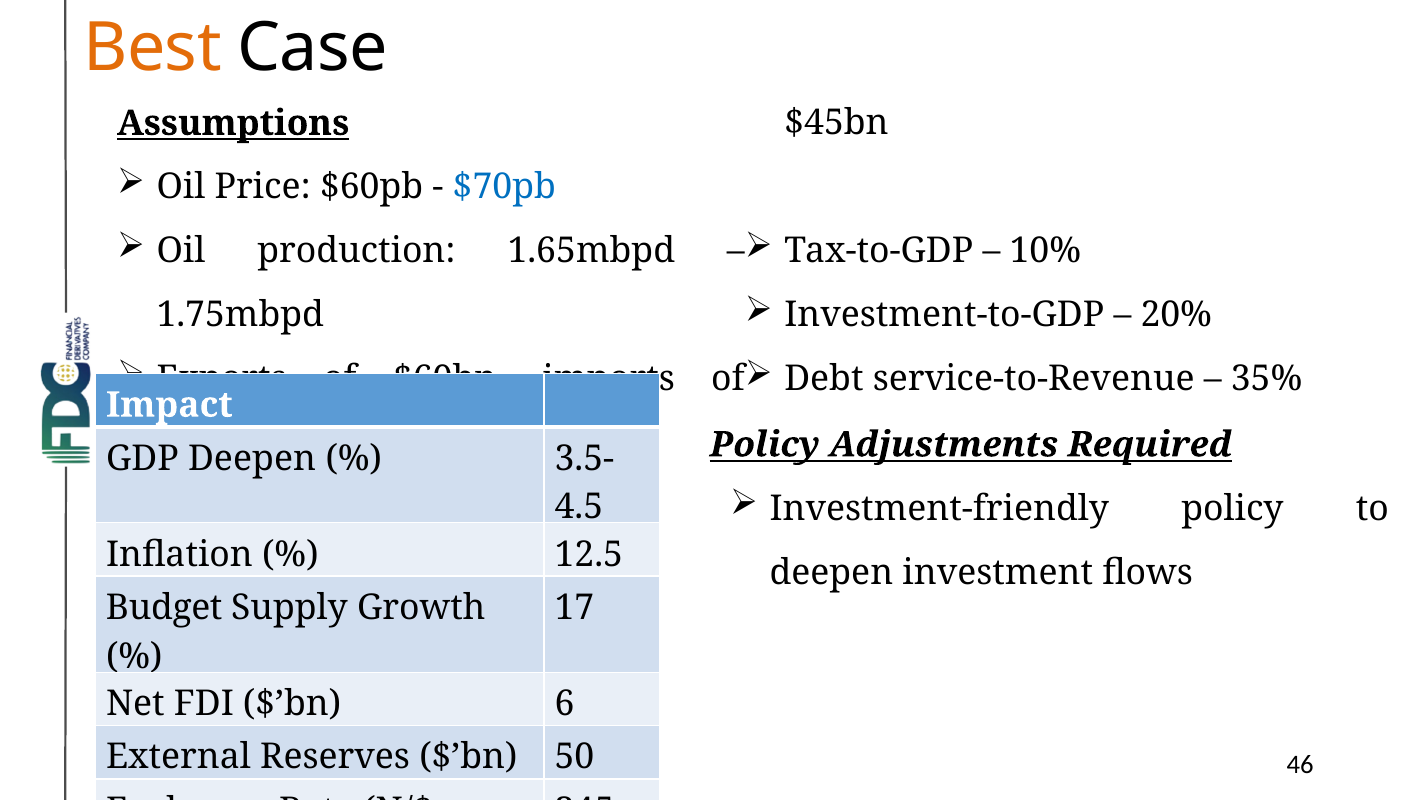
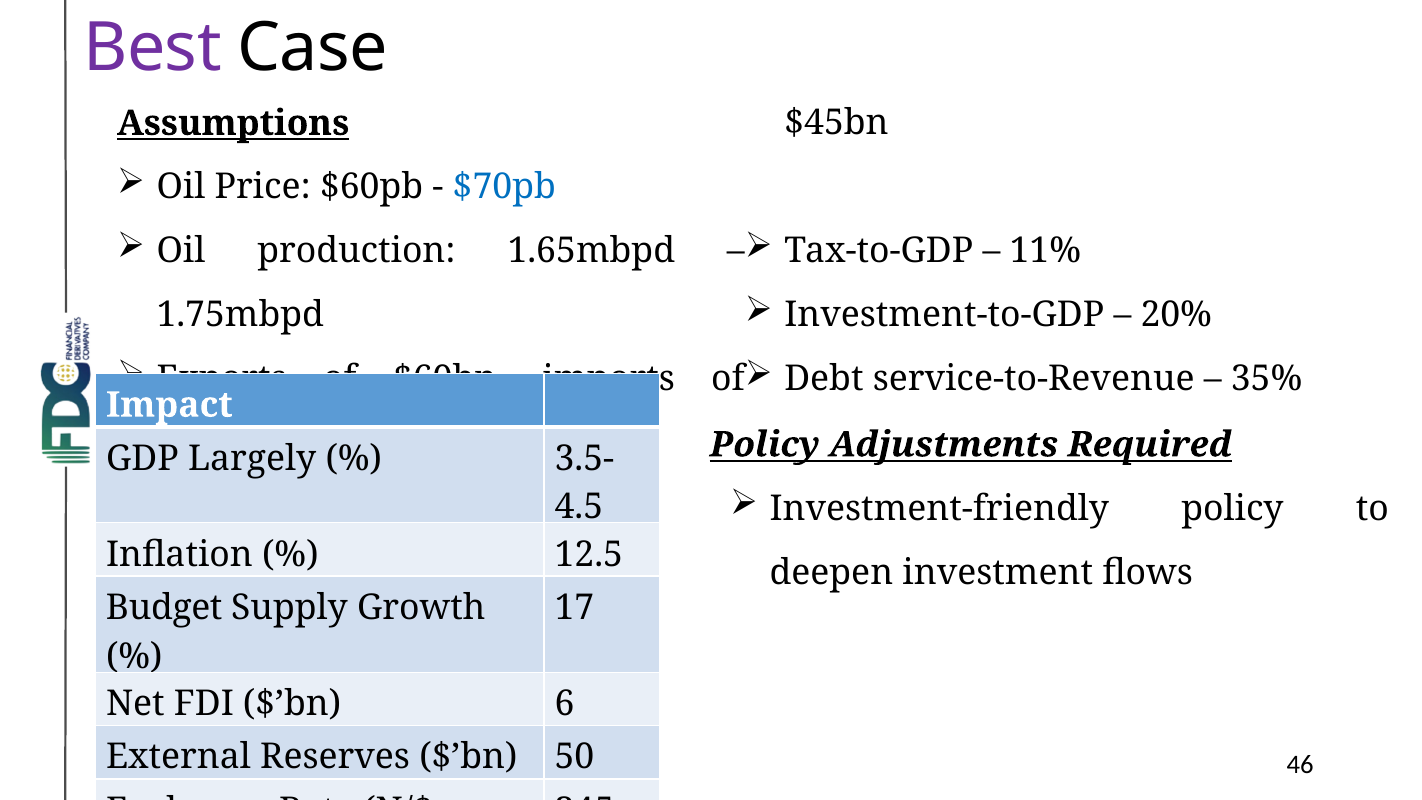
Best colour: orange -> purple (153, 48)
10%: 10% -> 11% (1045, 251)
GDP Deepen: Deepen -> Largely (252, 458)
